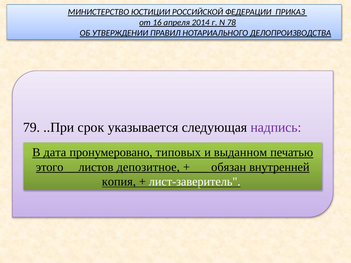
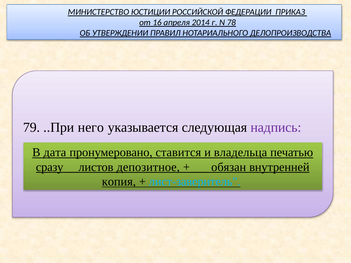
срок: срок -> него (91, 127)
типовых: типовых -> ставится (178, 153)
выданном: выданном -> владельца (241, 153)
этого: этого -> сразу (50, 167)
лист-заверитель colour: white -> light blue (195, 182)
